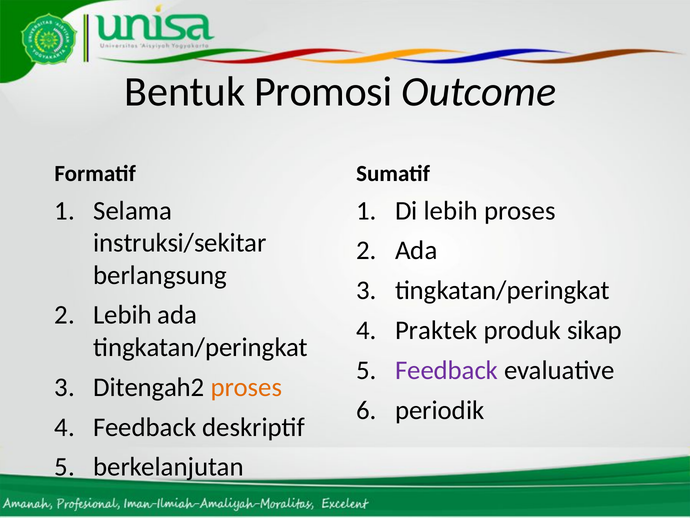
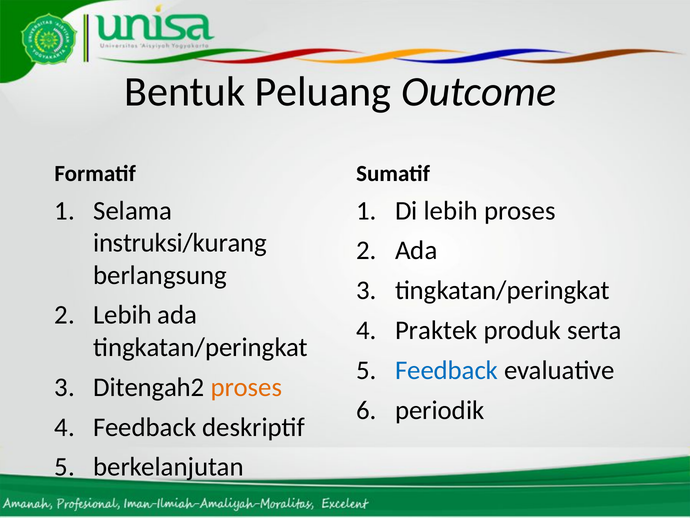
Promosi: Promosi -> Peluang (323, 92)
instruksi/sekitar: instruksi/sekitar -> instruksi/kurang (180, 243)
sikap: sikap -> serta (594, 330)
Feedback colour: purple -> blue (447, 370)
